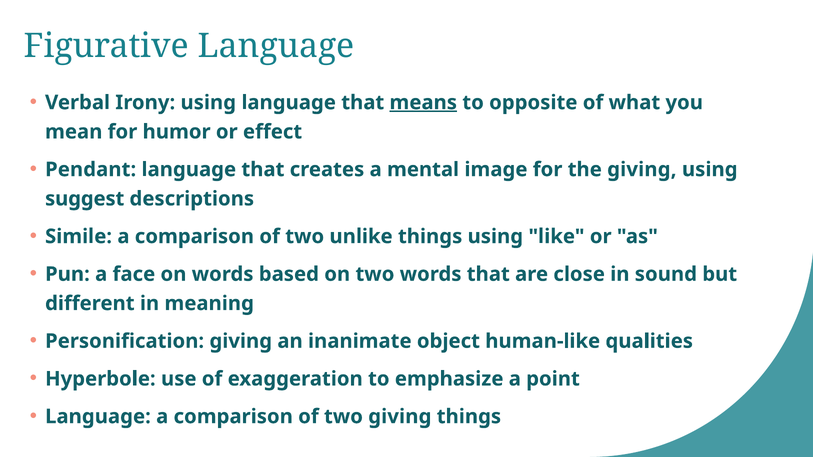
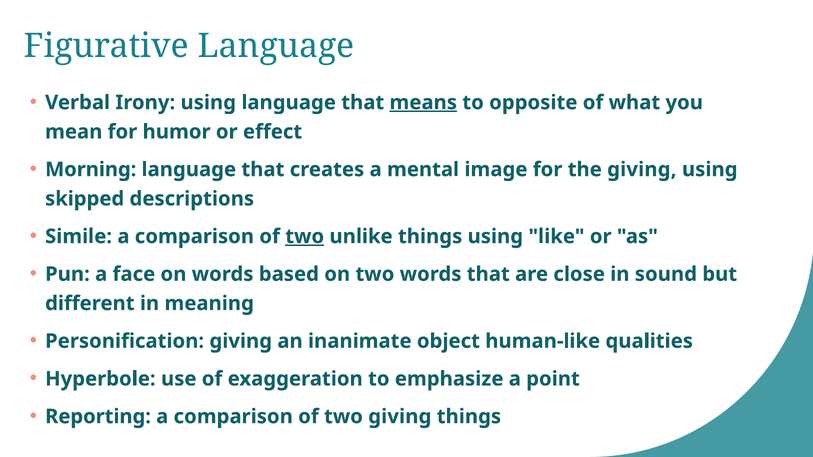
Pendant: Pendant -> Morning (91, 170)
suggest: suggest -> skipped (85, 199)
two underline: none -> present (305, 237)
Language: Language -> Reporting (98, 417)
